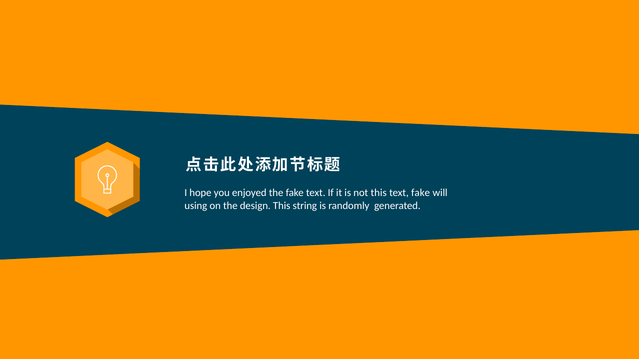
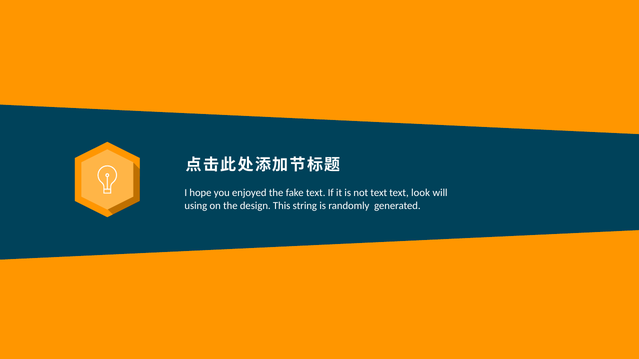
not this: this -> text (379, 193)
text fake: fake -> look (421, 193)
